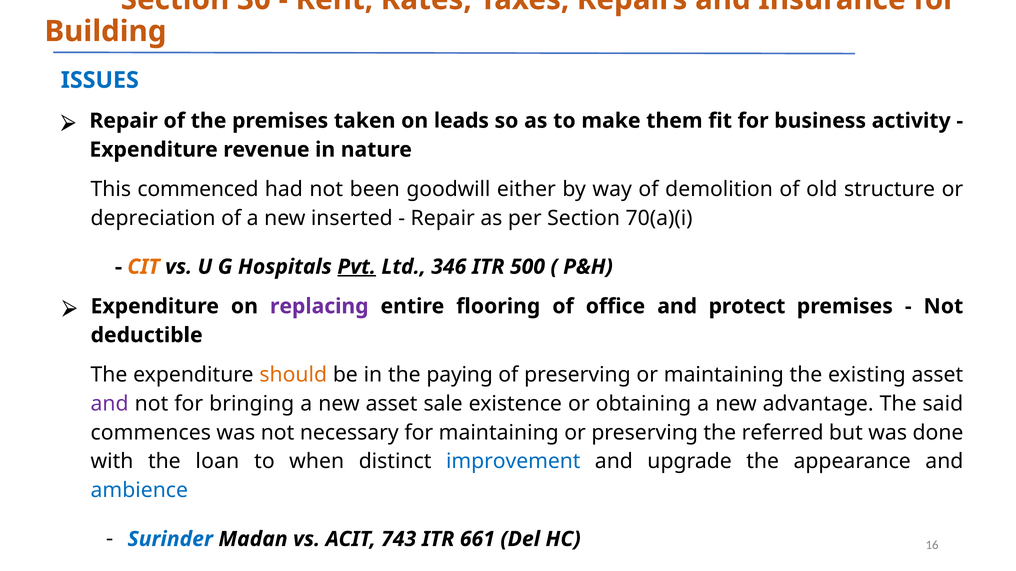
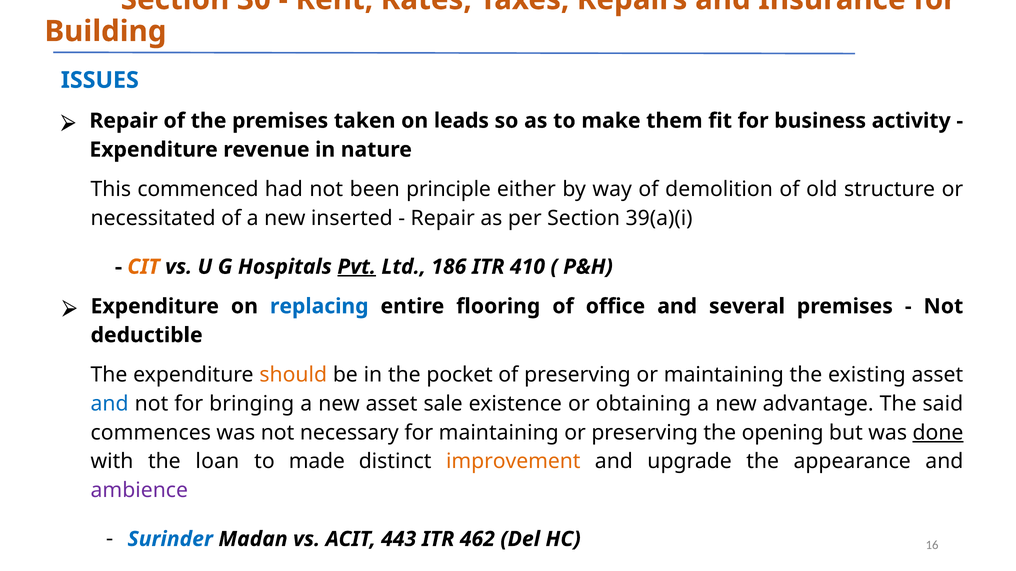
goodwill: goodwill -> principle (448, 189)
depreciation: depreciation -> necessitated (153, 218)
70(a)(i: 70(a)(i -> 39(a)(i (659, 218)
346: 346 -> 186 (449, 267)
500: 500 -> 410 (528, 267)
replacing colour: purple -> blue (319, 307)
protect: protect -> several (747, 307)
paying: paying -> pocket (460, 375)
and colour: purple -> blue (110, 404)
referred: referred -> opening (783, 433)
done underline: none -> present (938, 433)
when: when -> made (317, 462)
improvement colour: blue -> orange (513, 462)
ambience colour: blue -> purple (139, 491)
743: 743 -> 443 (399, 540)
661: 661 -> 462 (477, 540)
